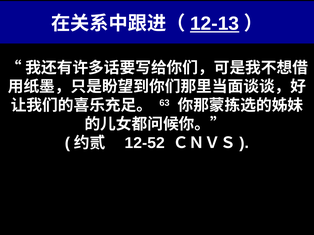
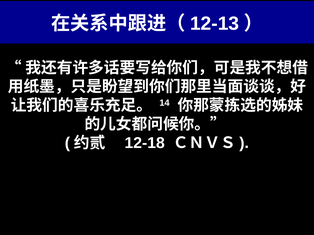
12-13 underline: present -> none (215, 24)
63: 63 -> 14 (164, 103)
12-52: 12-52 -> 12-18 (145, 143)
